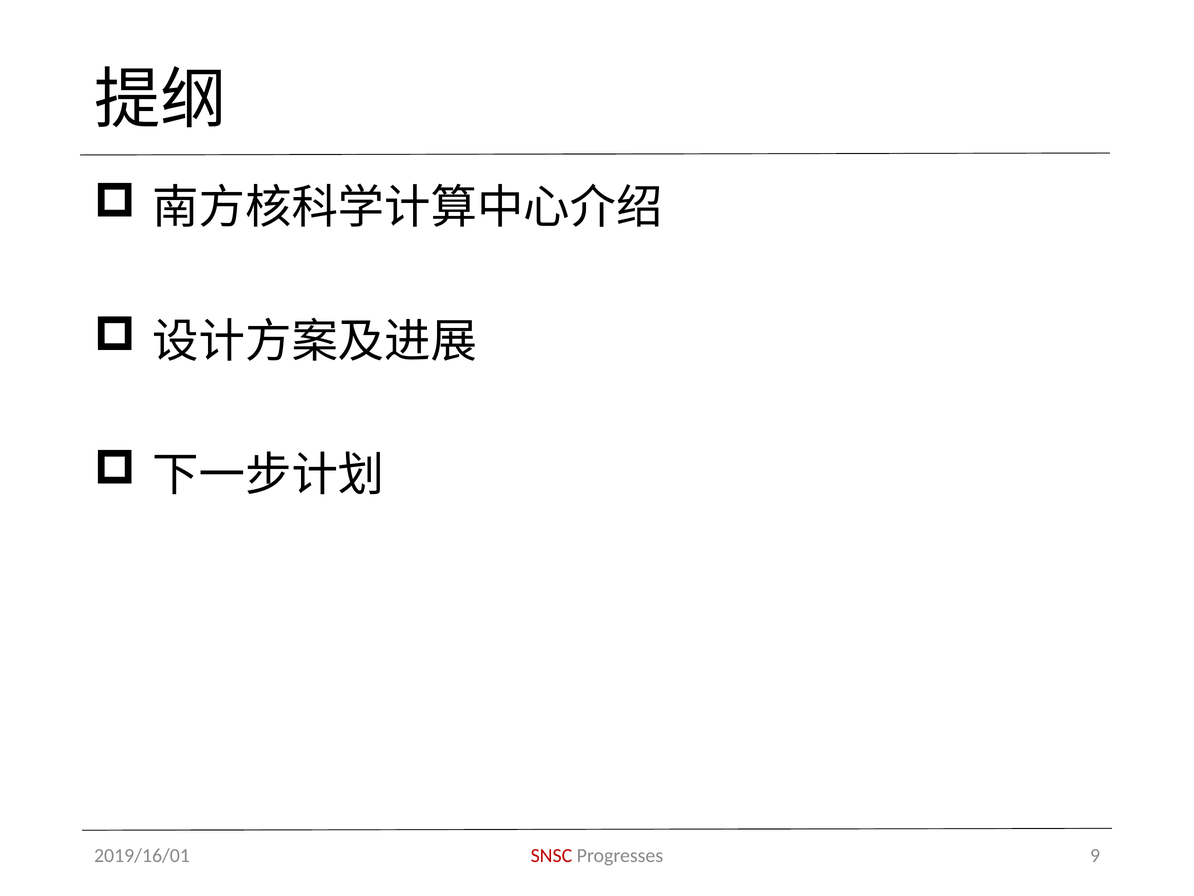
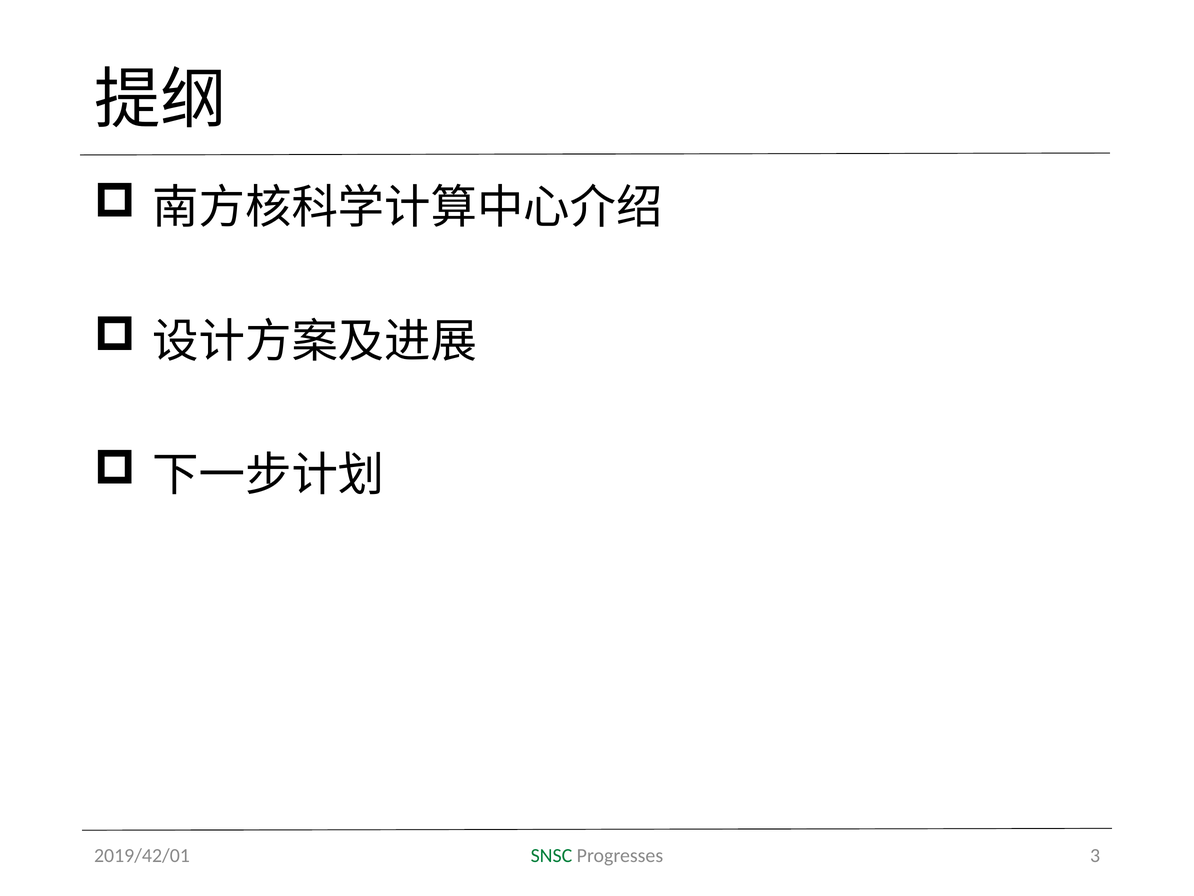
SNSC colour: red -> green (551, 855)
9: 9 -> 3 (1095, 855)
2019/16/01: 2019/16/01 -> 2019/42/01 (142, 855)
